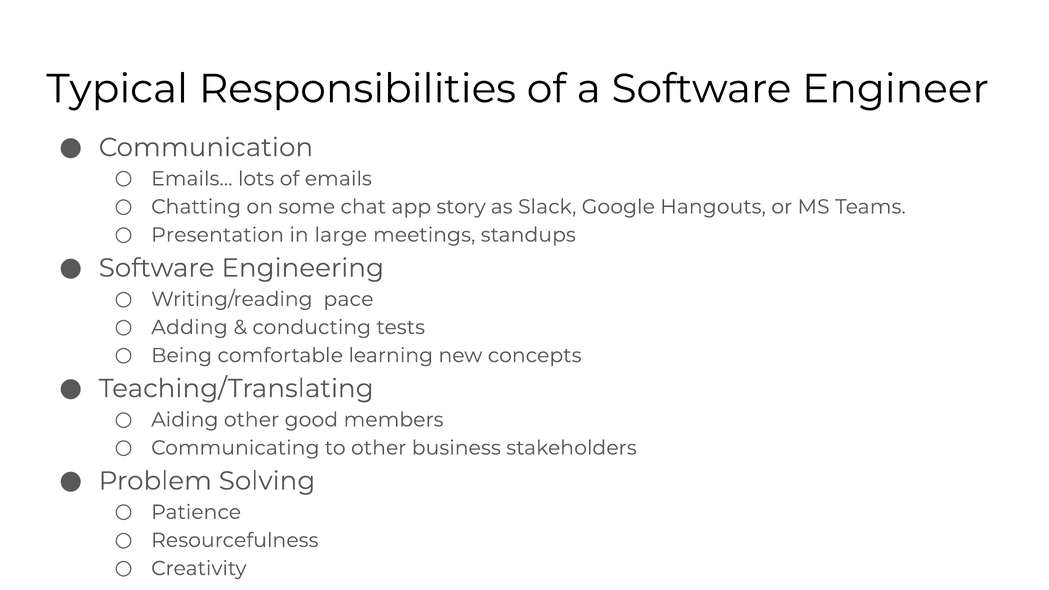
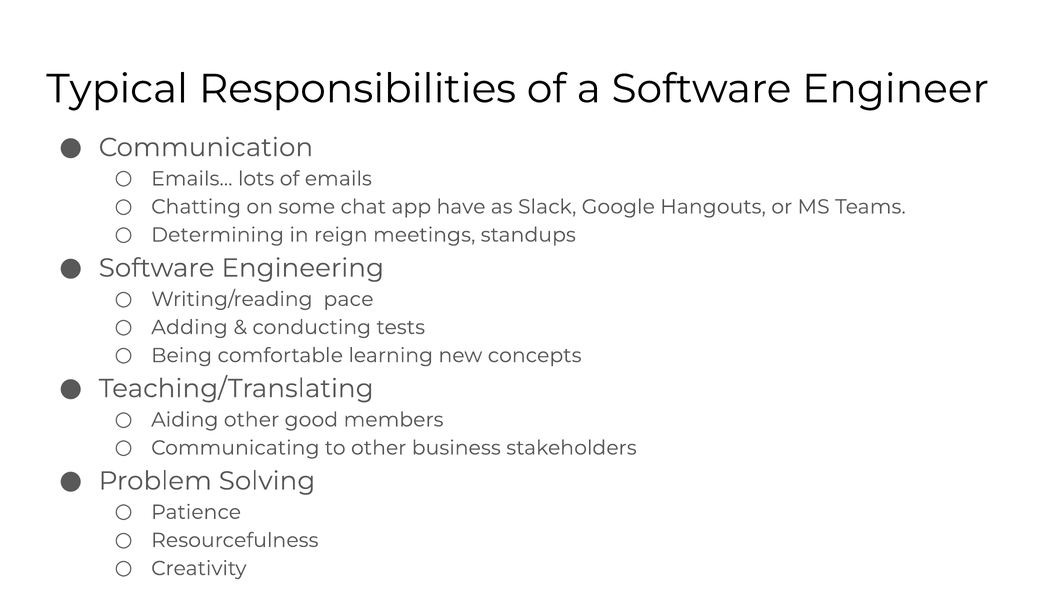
story: story -> have (461, 207)
Presentation: Presentation -> Determining (218, 235)
large: large -> reign (341, 235)
